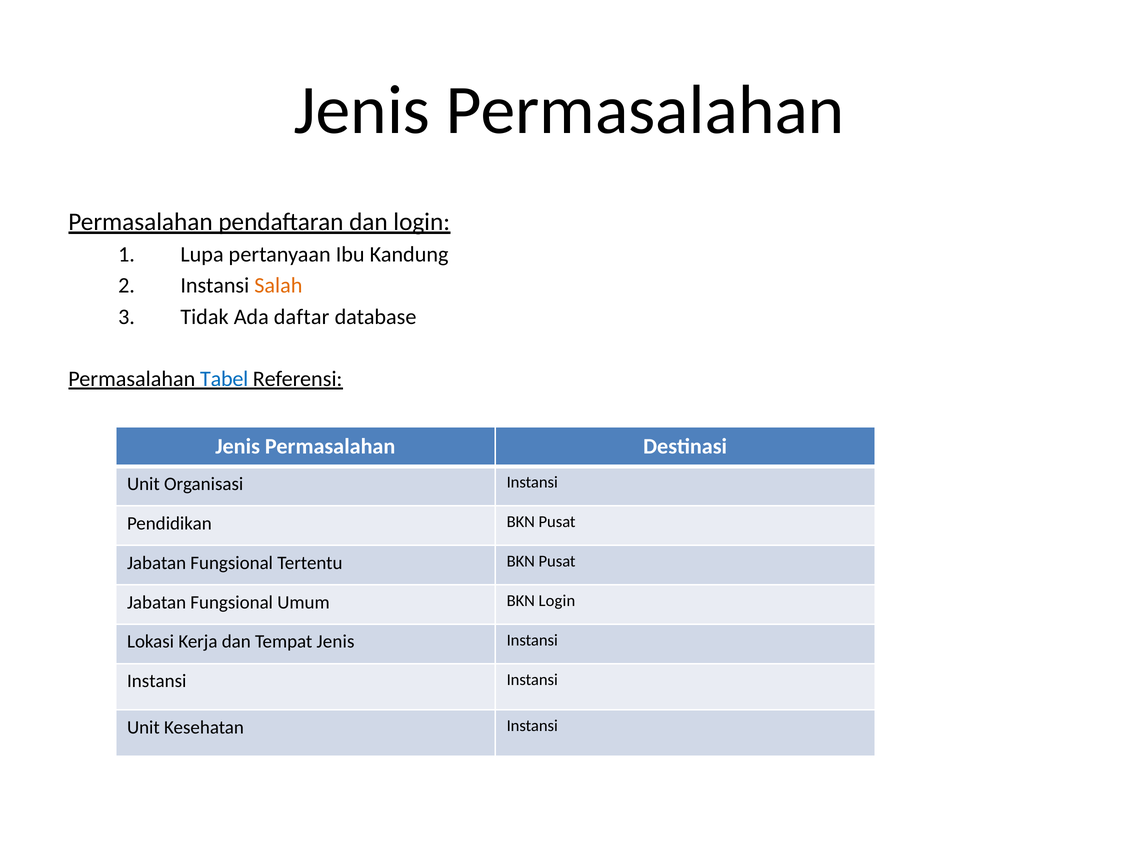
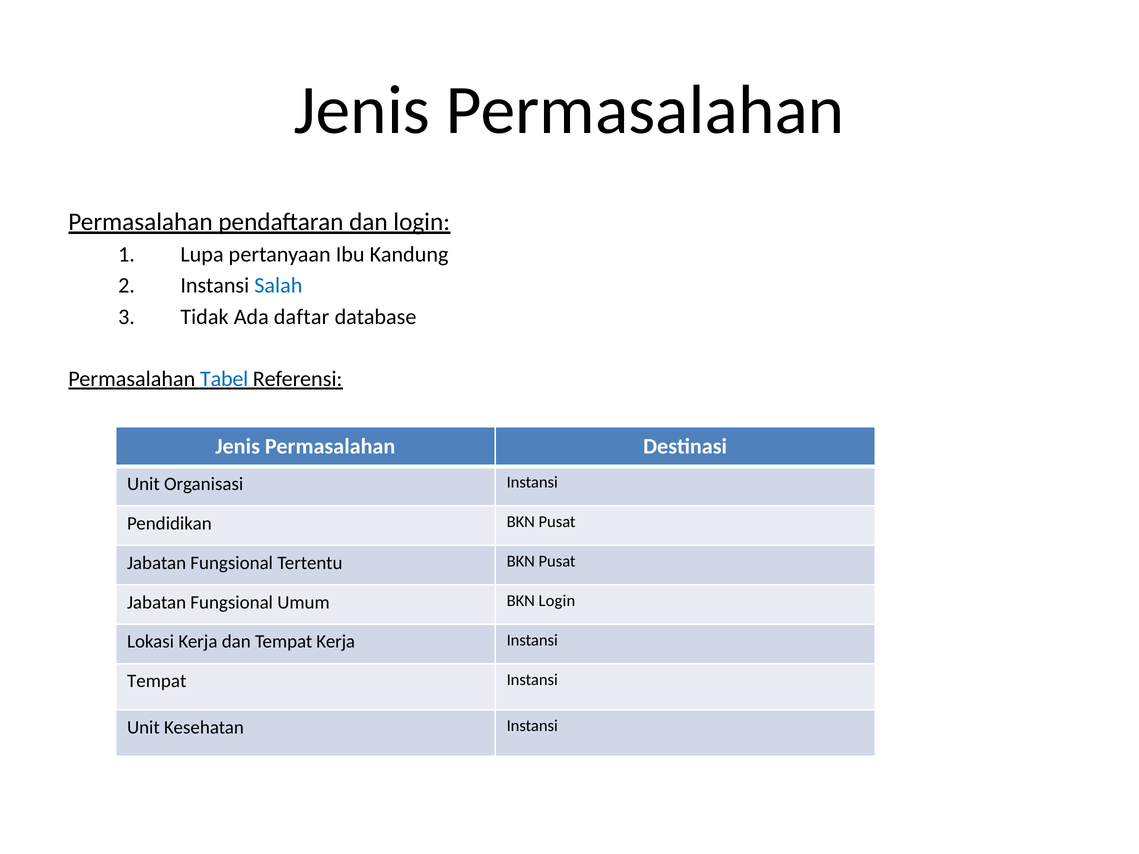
Salah colour: orange -> blue (278, 286)
Tempat Jenis: Jenis -> Kerja (336, 642)
Instansi: Instansi -> Tempat (157, 681)
